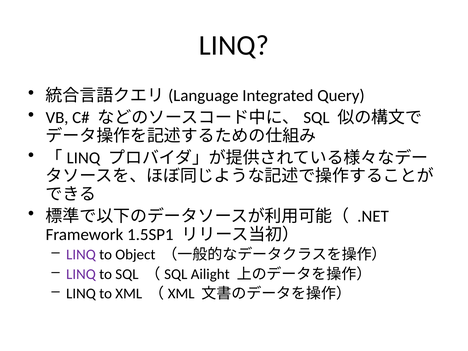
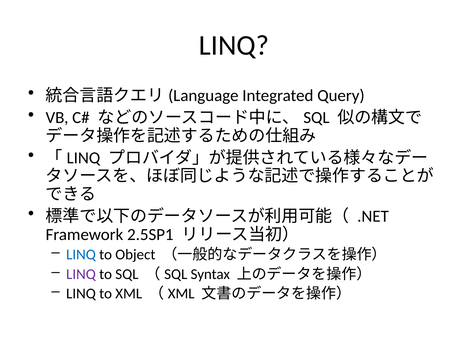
1.5SP1: 1.5SP1 -> 2.5SP1 (150, 234)
LINQ colour: purple -> blue (81, 255)
Ailight: Ailight -> Syntax (210, 274)
